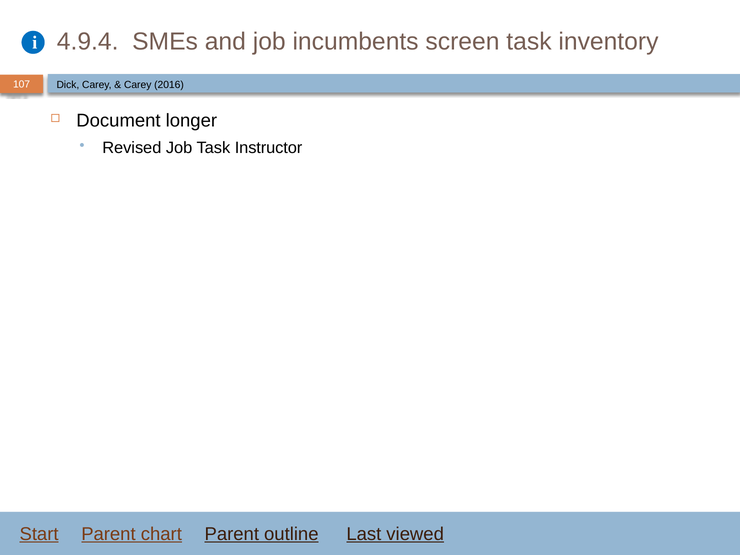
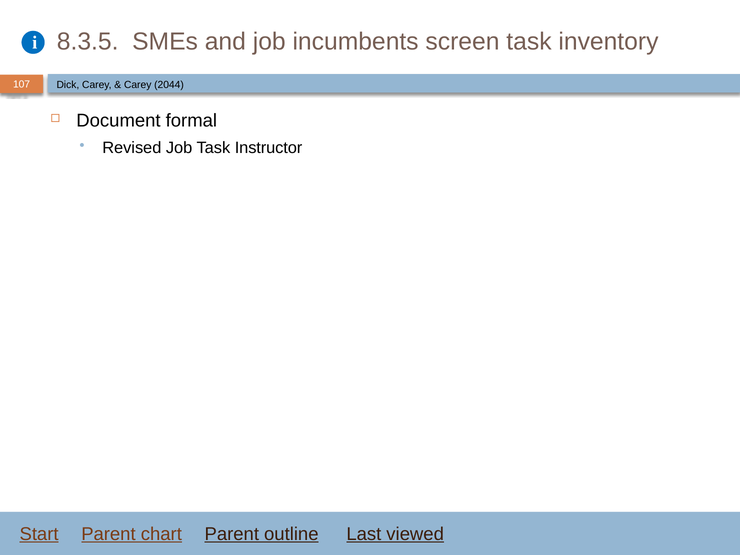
4.9.4: 4.9.4 -> 8.3.5 (88, 42)
2016: 2016 -> 2044 (169, 85)
longer: longer -> formal (191, 121)
